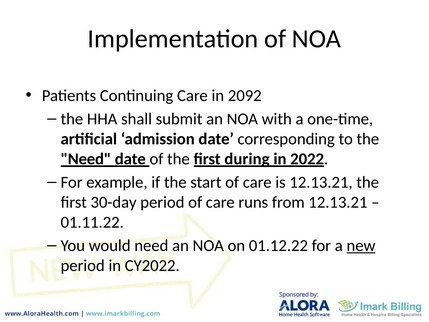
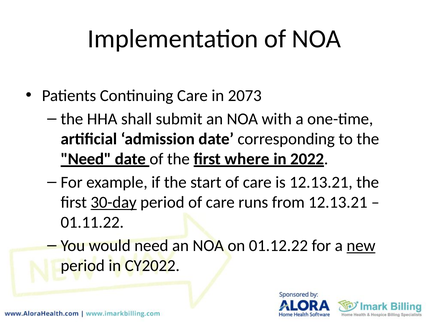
2092: 2092 -> 2073 (245, 96)
during: during -> where (247, 159)
30-day underline: none -> present (114, 202)
